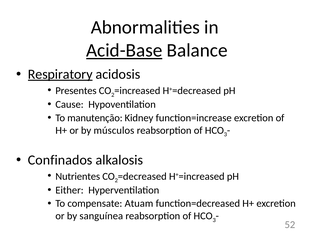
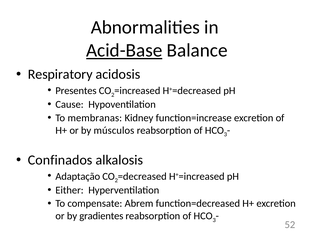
Respiratory underline: present -> none (60, 74)
manutenção: manutenção -> membranas (95, 118)
Nutrientes: Nutrientes -> Adaptação (78, 177)
Atuam: Atuam -> Abrem (139, 204)
sanguínea: sanguínea -> gradientes (101, 216)
